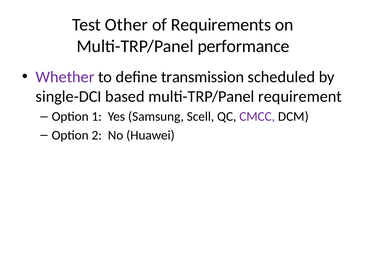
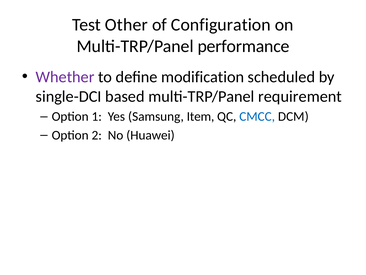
Requirements: Requirements -> Configuration (221, 25)
transmission: transmission -> modification (203, 77)
Scell: Scell -> Item (201, 116)
CMCC colour: purple -> blue (257, 116)
